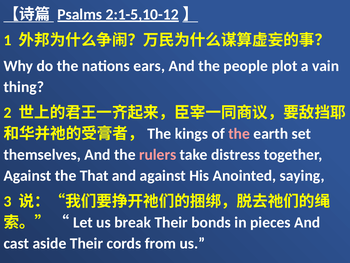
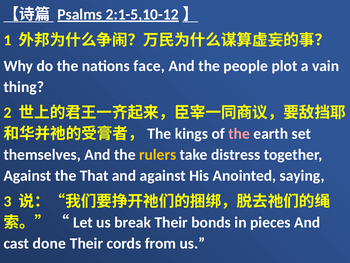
ears: ears -> face (149, 66)
rulers colour: pink -> yellow (158, 154)
aside: aside -> done (49, 243)
